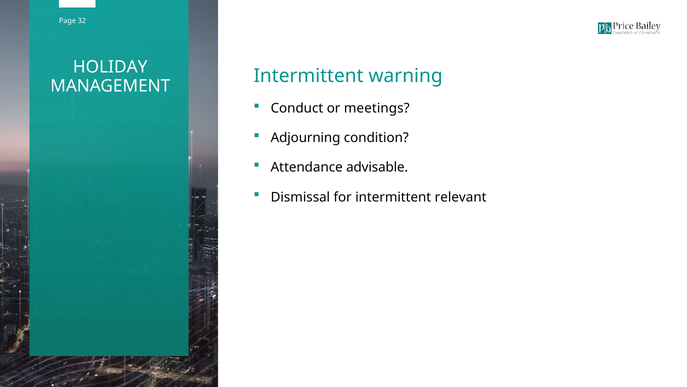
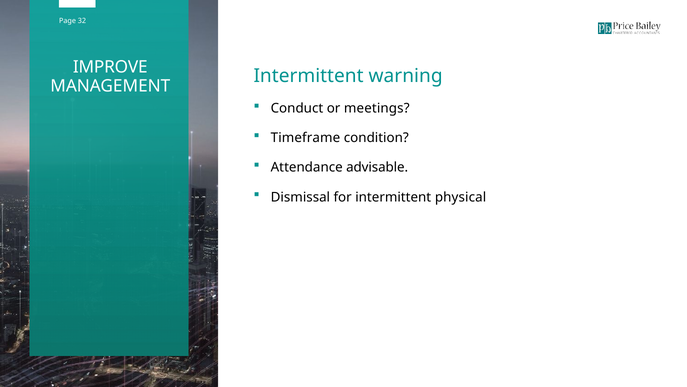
HOLIDAY: HOLIDAY -> IMPROVE (110, 67)
Adjourning: Adjourning -> Timeframe (305, 138)
relevant: relevant -> physical (461, 197)
